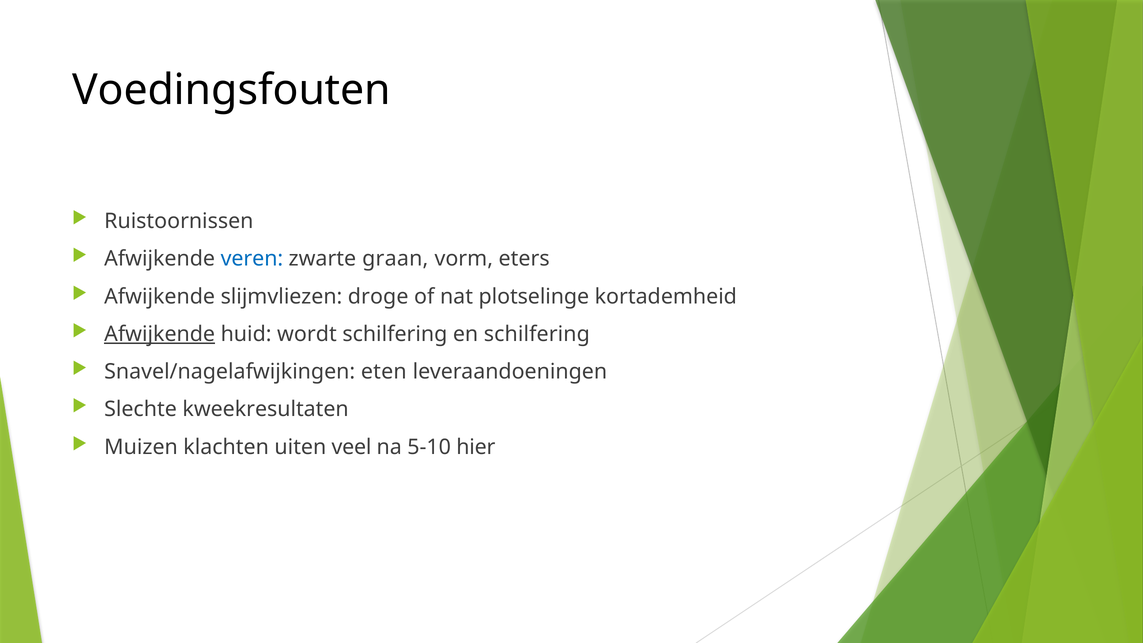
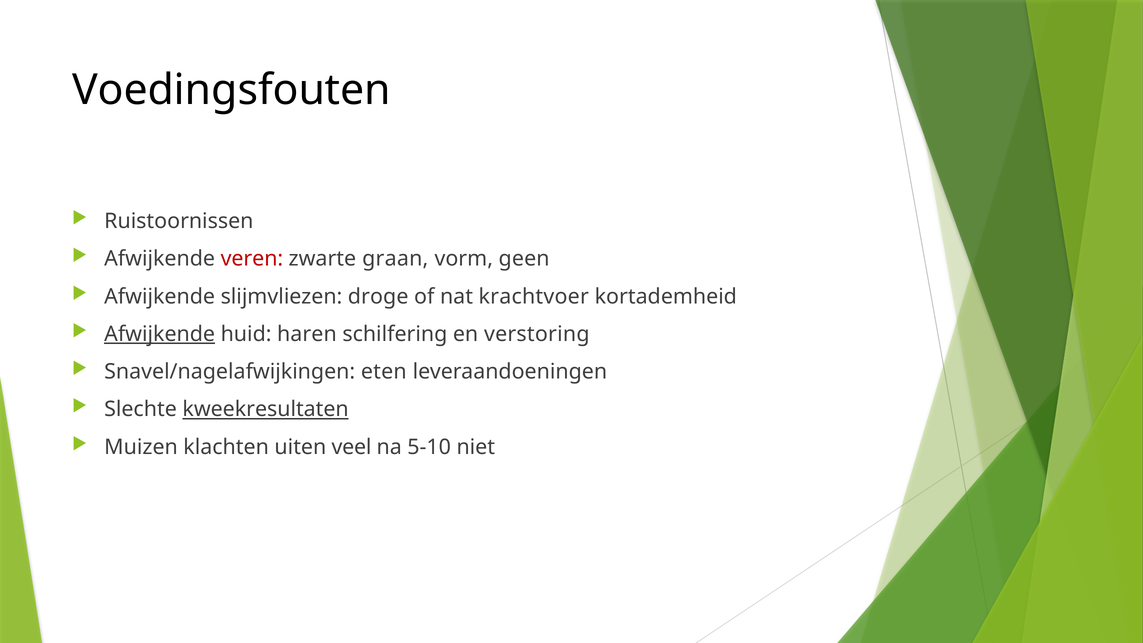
veren colour: blue -> red (252, 259)
eters: eters -> geen (524, 259)
plotselinge: plotselinge -> krachtvoer (534, 296)
wordt: wordt -> haren (307, 334)
en schilfering: schilfering -> verstoring (537, 334)
kweekresultaten underline: none -> present (266, 409)
hier: hier -> niet (476, 447)
